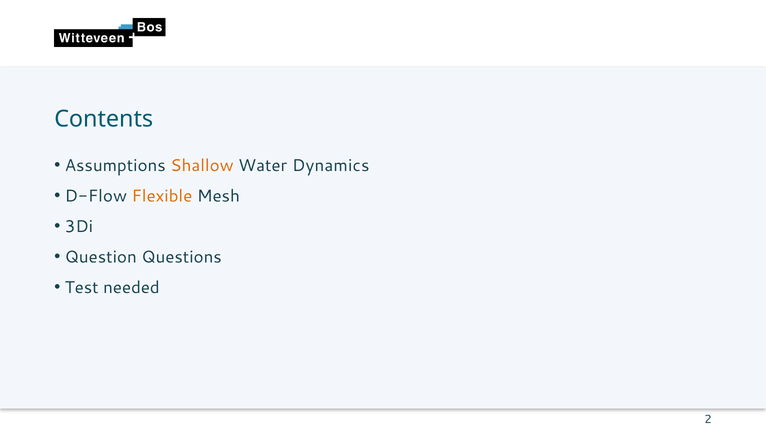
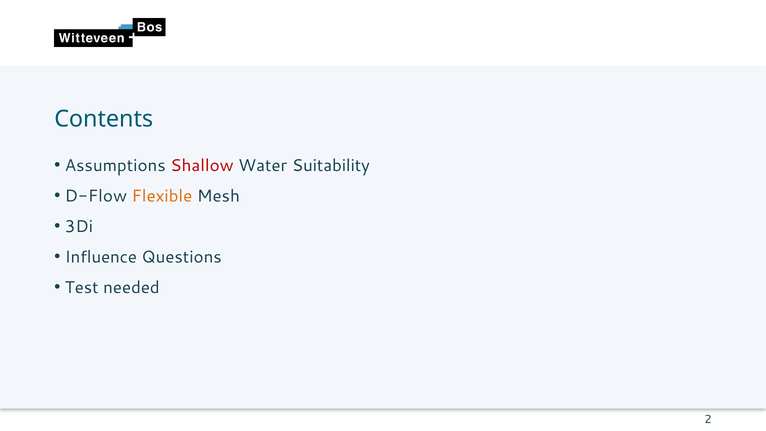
Shallow colour: orange -> red (202, 165)
Dynamics: Dynamics -> Suitability (331, 165)
Question: Question -> Influence (101, 257)
